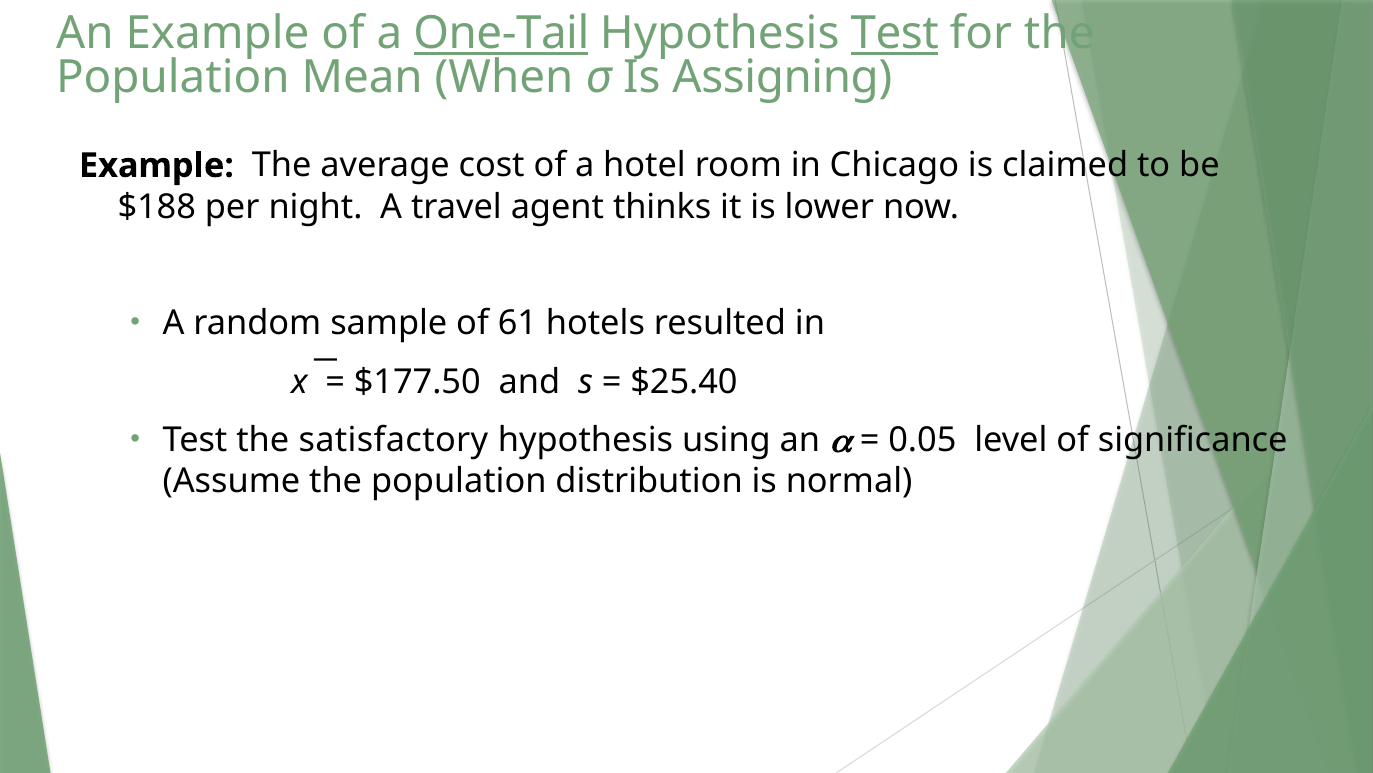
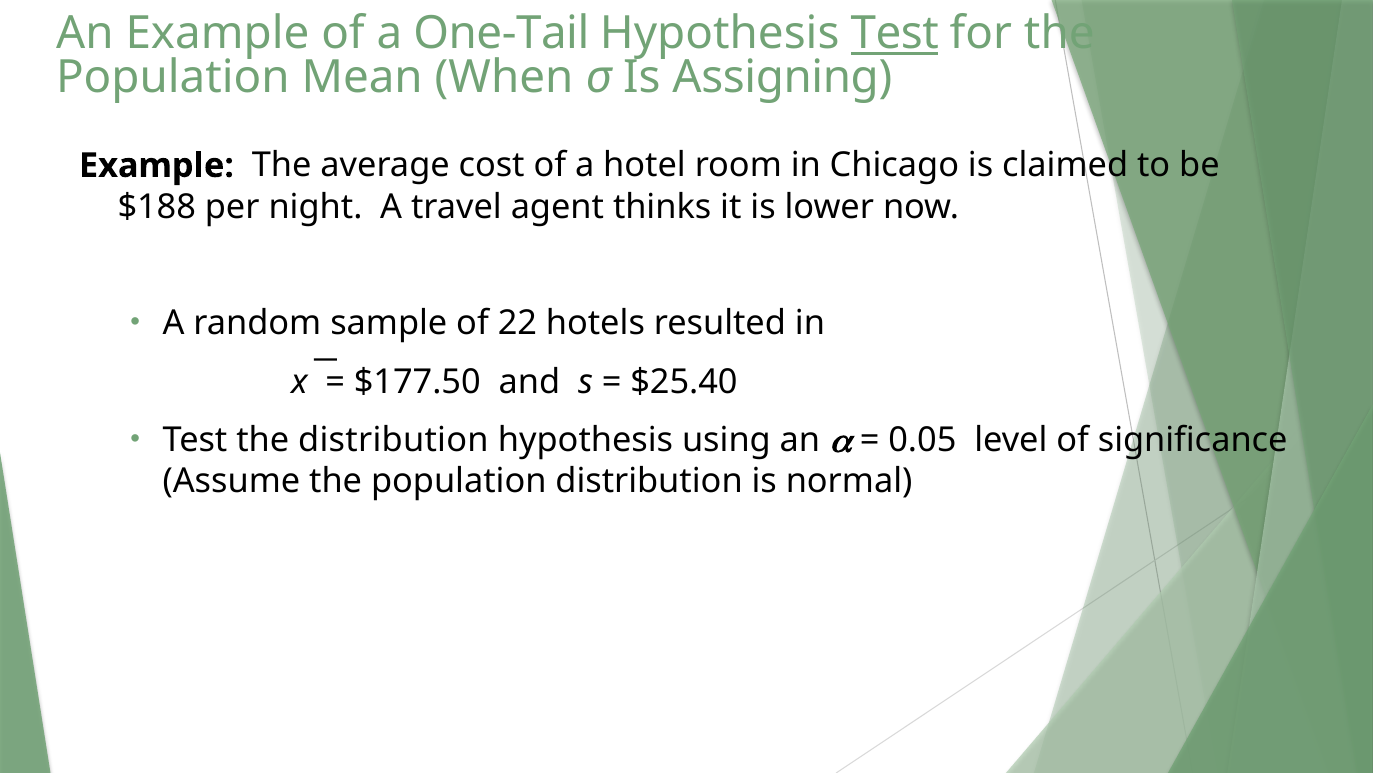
One-Tail underline: present -> none (501, 34)
61: 61 -> 22 (517, 323)
the satisfactory: satisfactory -> distribution (393, 440)
